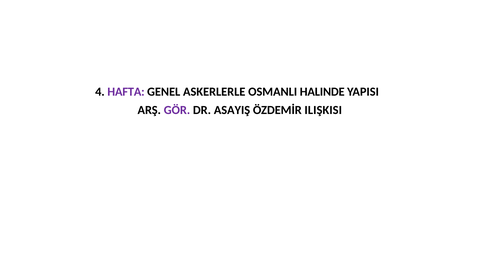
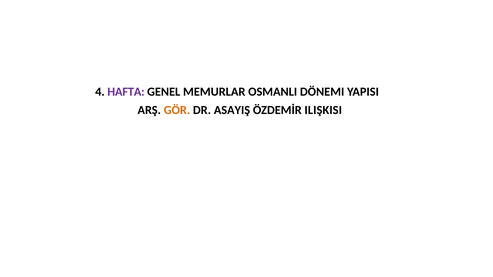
ASKERLERLE: ASKERLERLE -> MEMURLAR (214, 92)
HALINDE: HALINDE -> DÖNEMI (322, 92)
GÖR colour: purple -> orange (177, 110)
